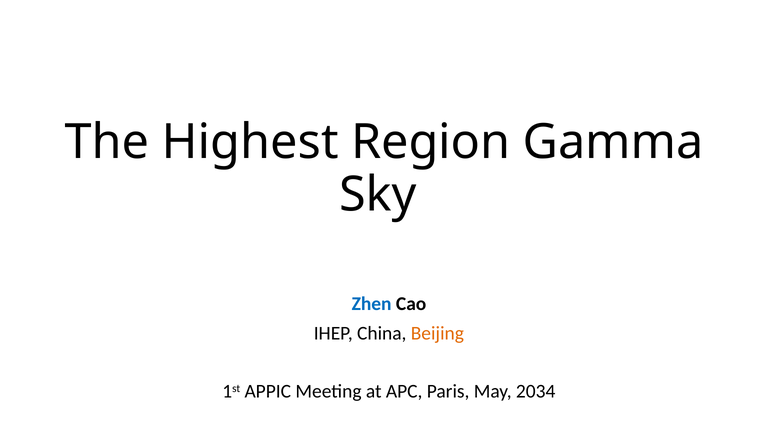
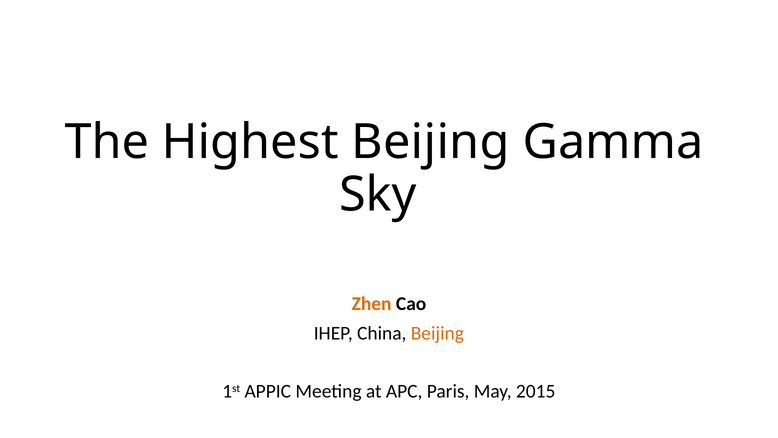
Highest Region: Region -> Beijing (430, 142)
Zhen colour: blue -> orange (372, 304)
2034: 2034 -> 2015 (536, 391)
